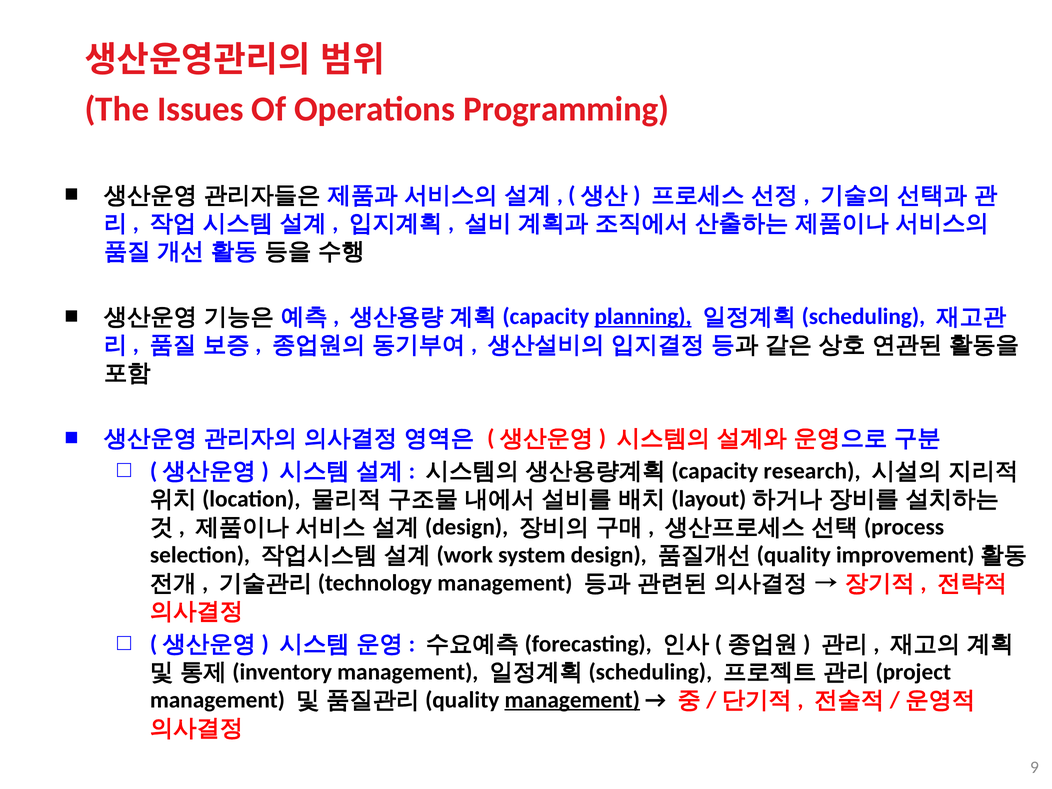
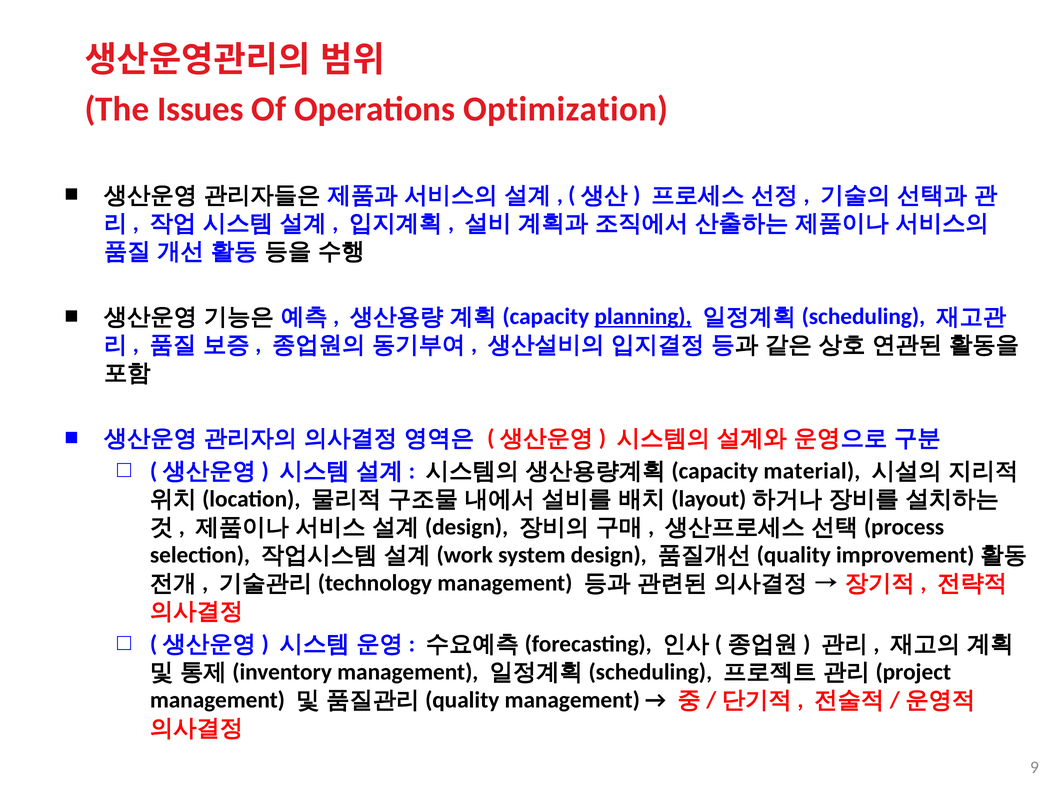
Programming: Programming -> Optimization (566, 109)
research: research -> material (812, 471)
management underline: present -> none (572, 700)
